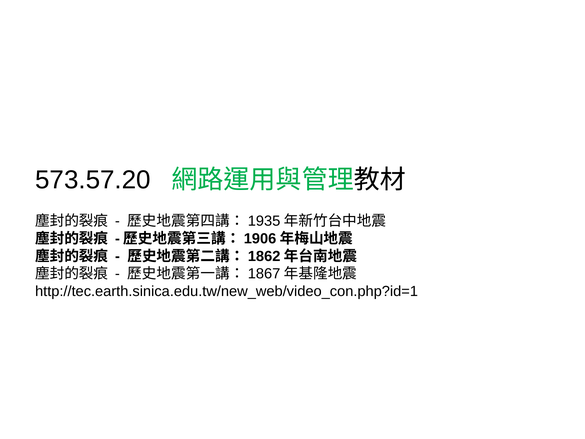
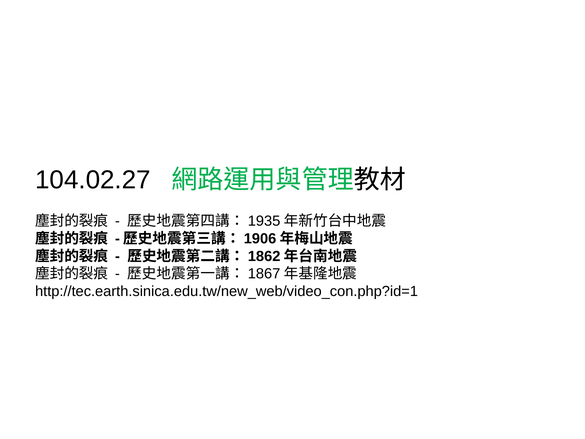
573.57.20: 573.57.20 -> 104.02.27 (93, 180)
